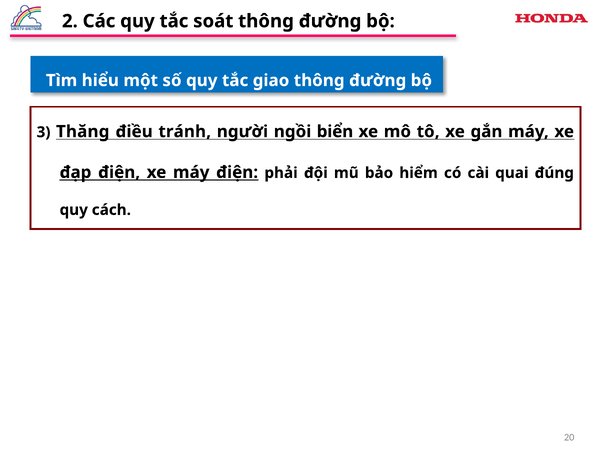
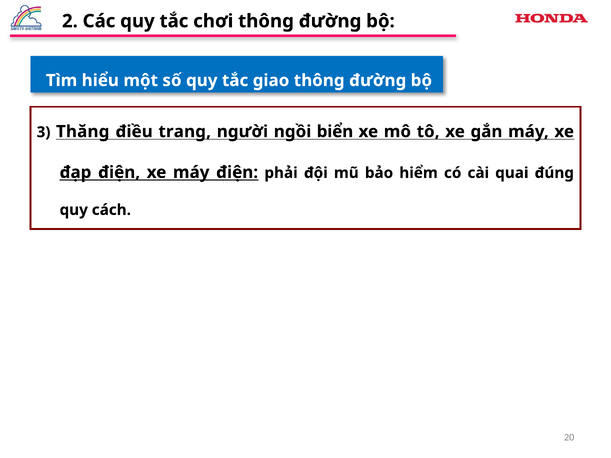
soát: soát -> chơi (213, 21)
tránh: tránh -> trang (185, 132)
